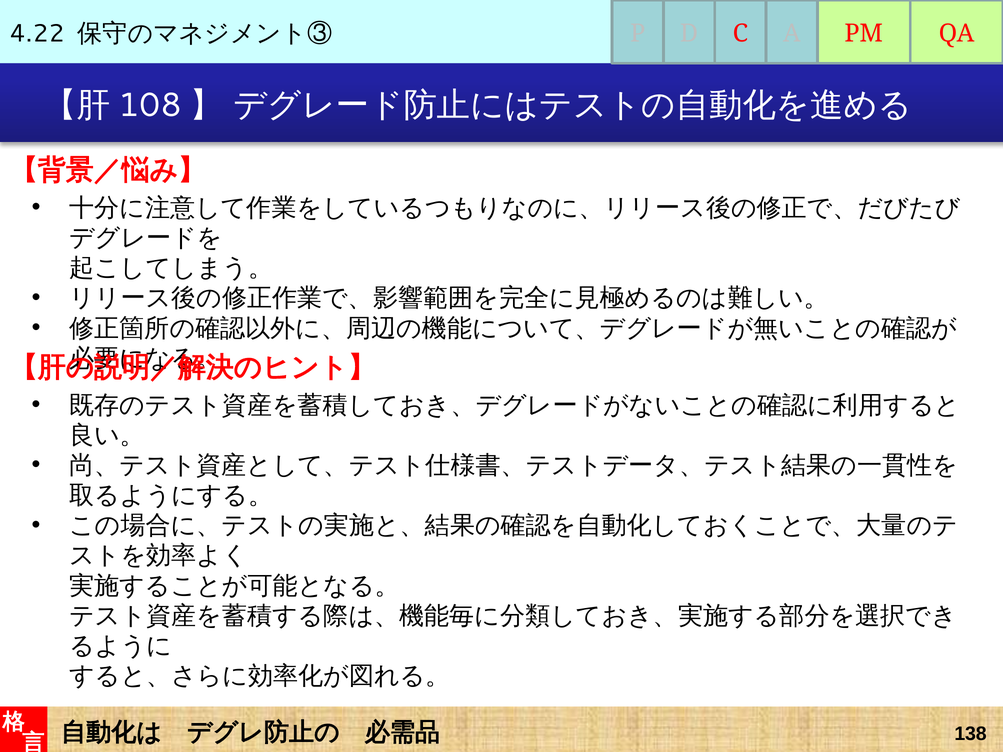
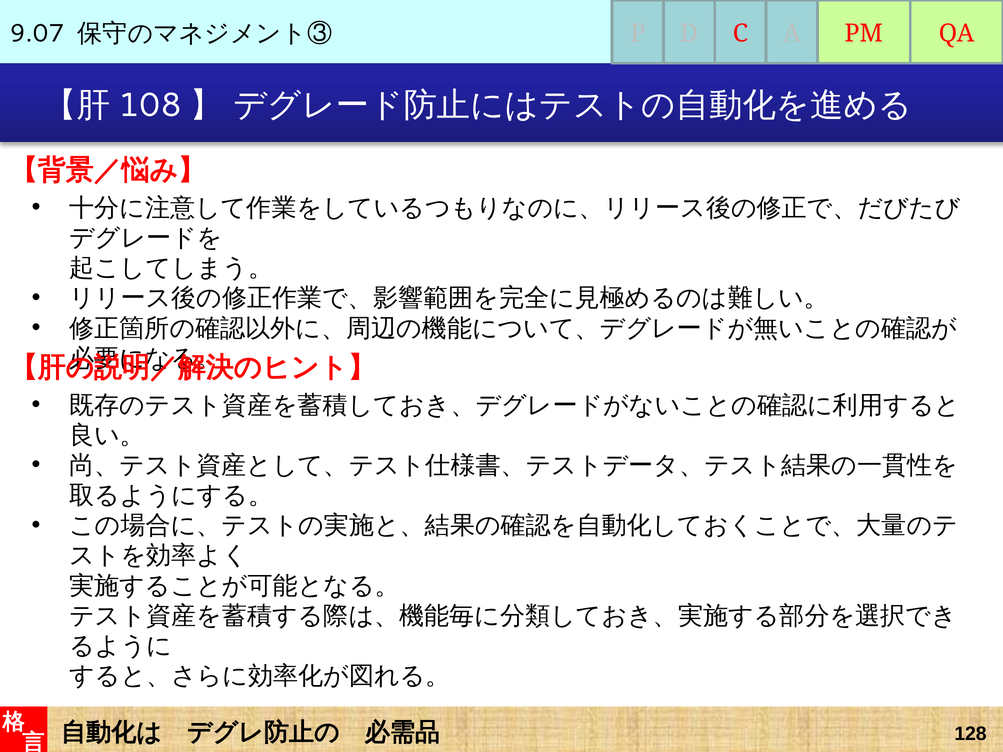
4.22: 4.22 -> 9.07 (37, 33)
138: 138 -> 128 (971, 734)
